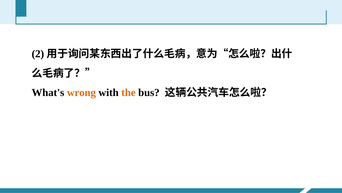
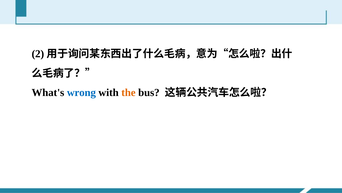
wrong colour: orange -> blue (81, 92)
